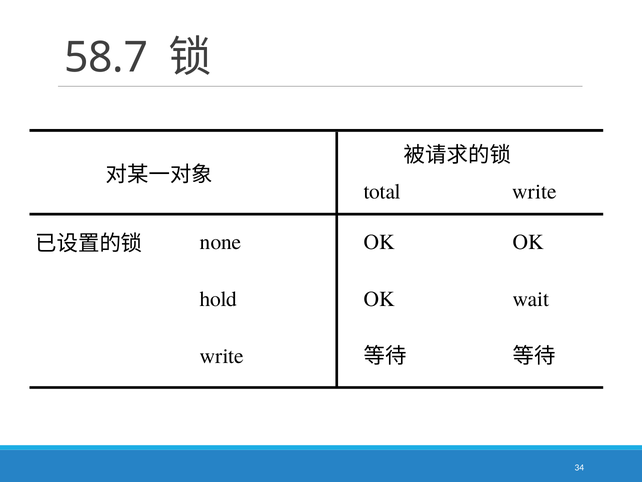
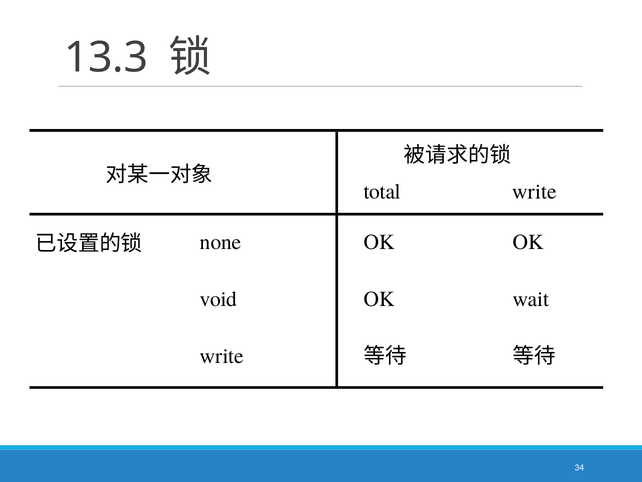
58.7: 58.7 -> 13.3 (106, 58)
hold: hold -> void (218, 299)
